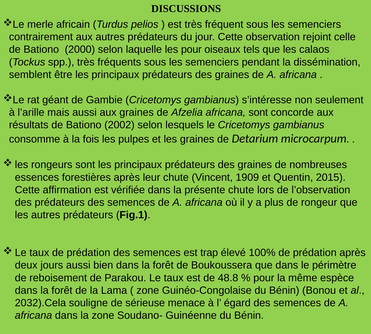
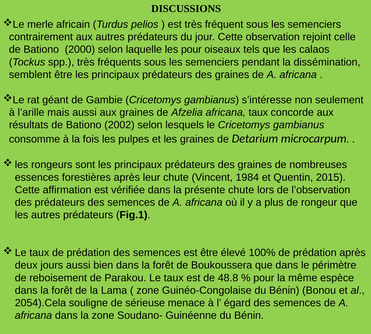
africana sont: sont -> taux (258, 112)
1909: 1909 -> 1984 (247, 177)
est trap: trap -> être (209, 253)
2032).Cela: 2032).Cela -> 2054).Cela (40, 303)
